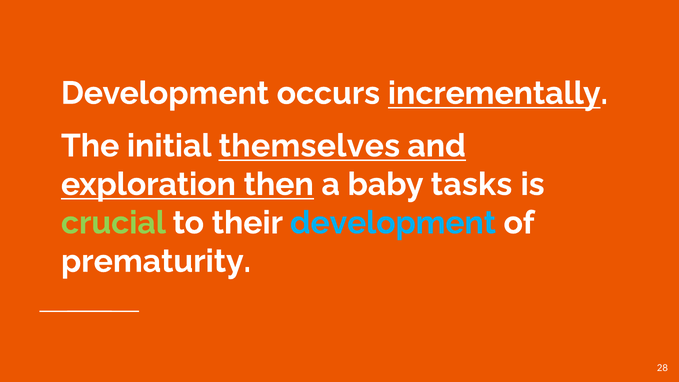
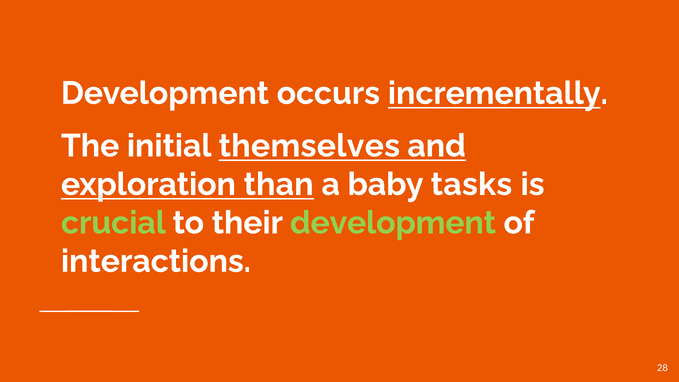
then: then -> than (279, 184)
development colour: light blue -> light green (393, 223)
prematurity: prematurity -> interactions (156, 261)
